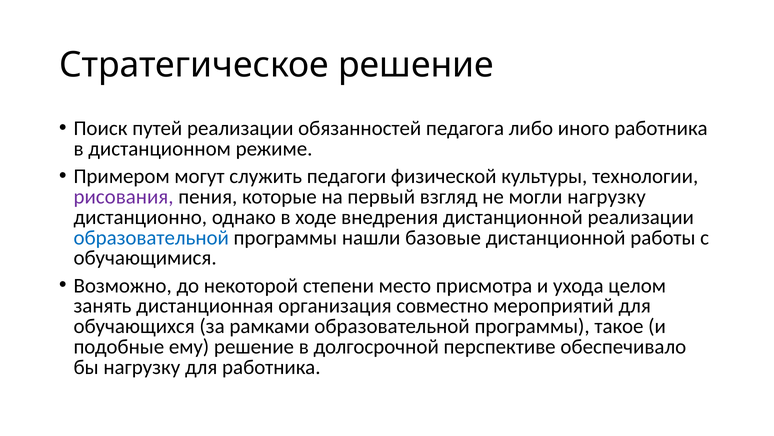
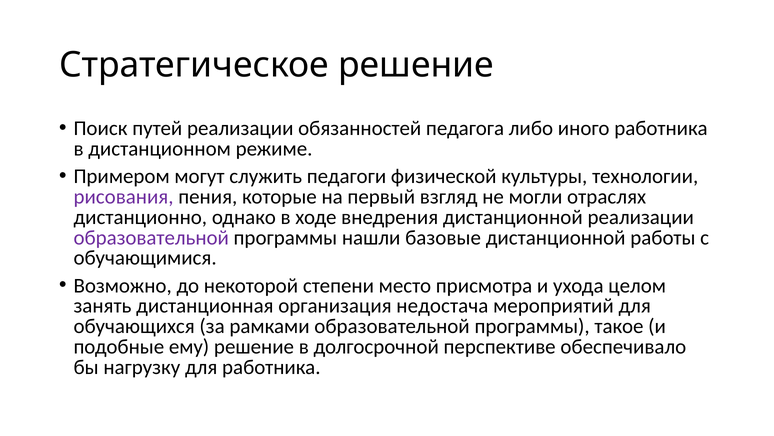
могли нагрузку: нагрузку -> отраслях (607, 197)
образовательной colour: blue -> purple (151, 237)
совместно: совместно -> недостача (442, 306)
